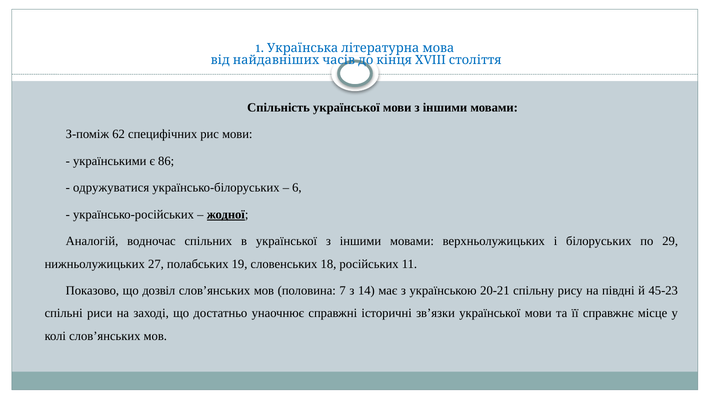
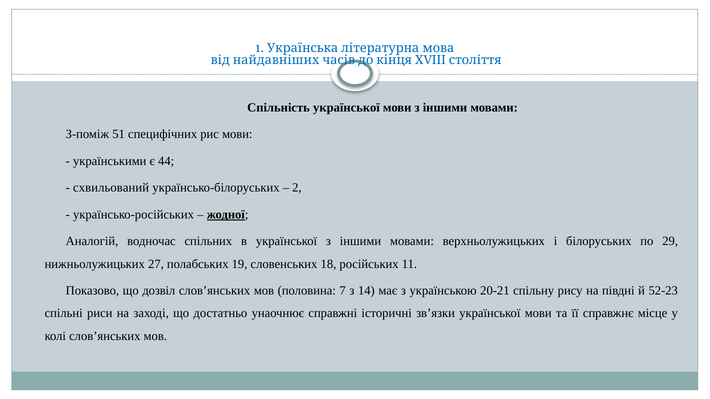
62: 62 -> 51 (119, 134)
86: 86 -> 44 (166, 161)
одружуватися: одружуватися -> схвильований (111, 188)
6: 6 -> 2 (297, 188)
45-23: 45-23 -> 52-23 (663, 291)
